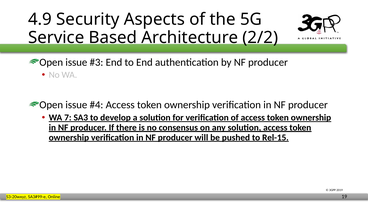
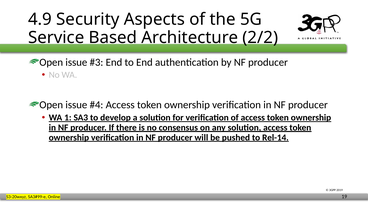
7: 7 -> 1 (68, 118)
Rel-15: Rel-15 -> Rel-14 (275, 137)
